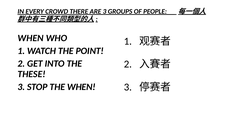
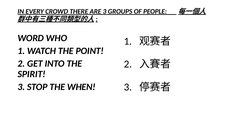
WHEN: WHEN -> WORD (31, 38)
THESE: THESE -> SPIRIT (32, 74)
